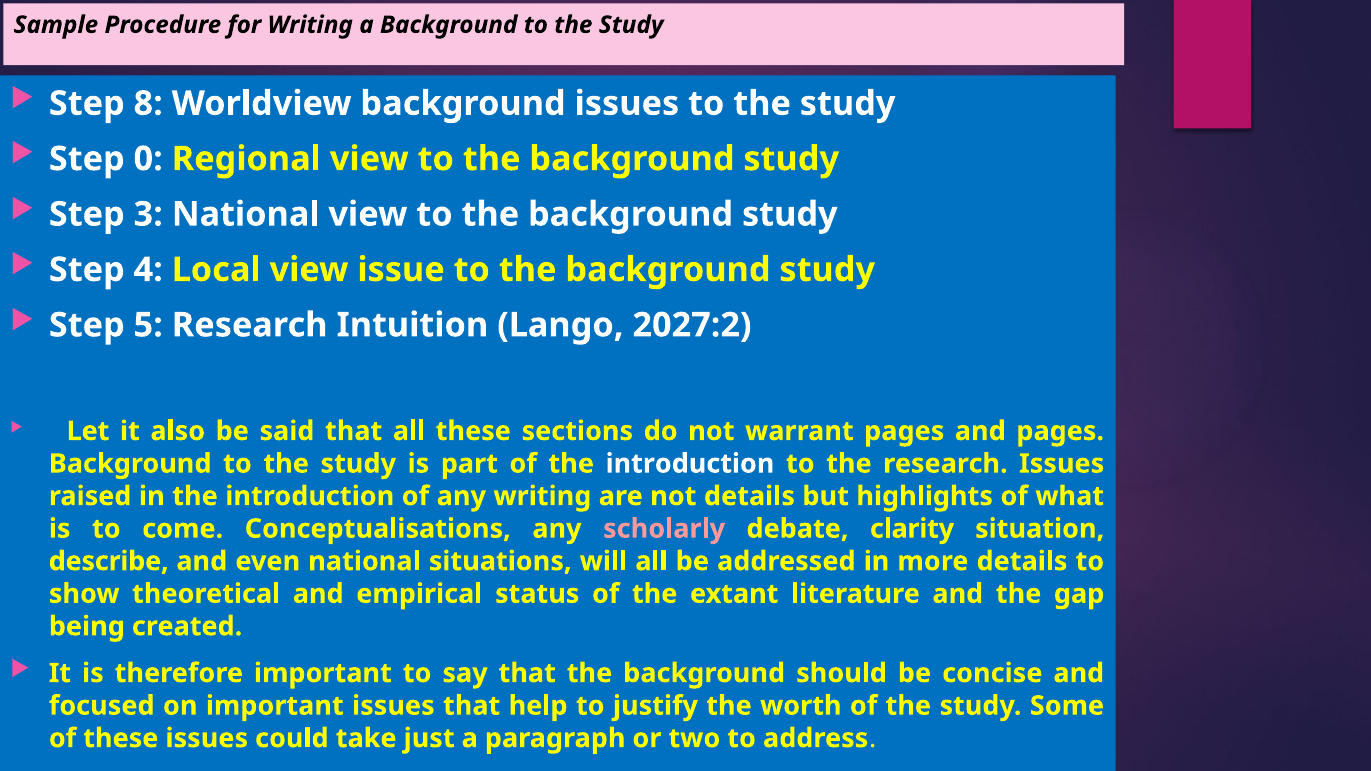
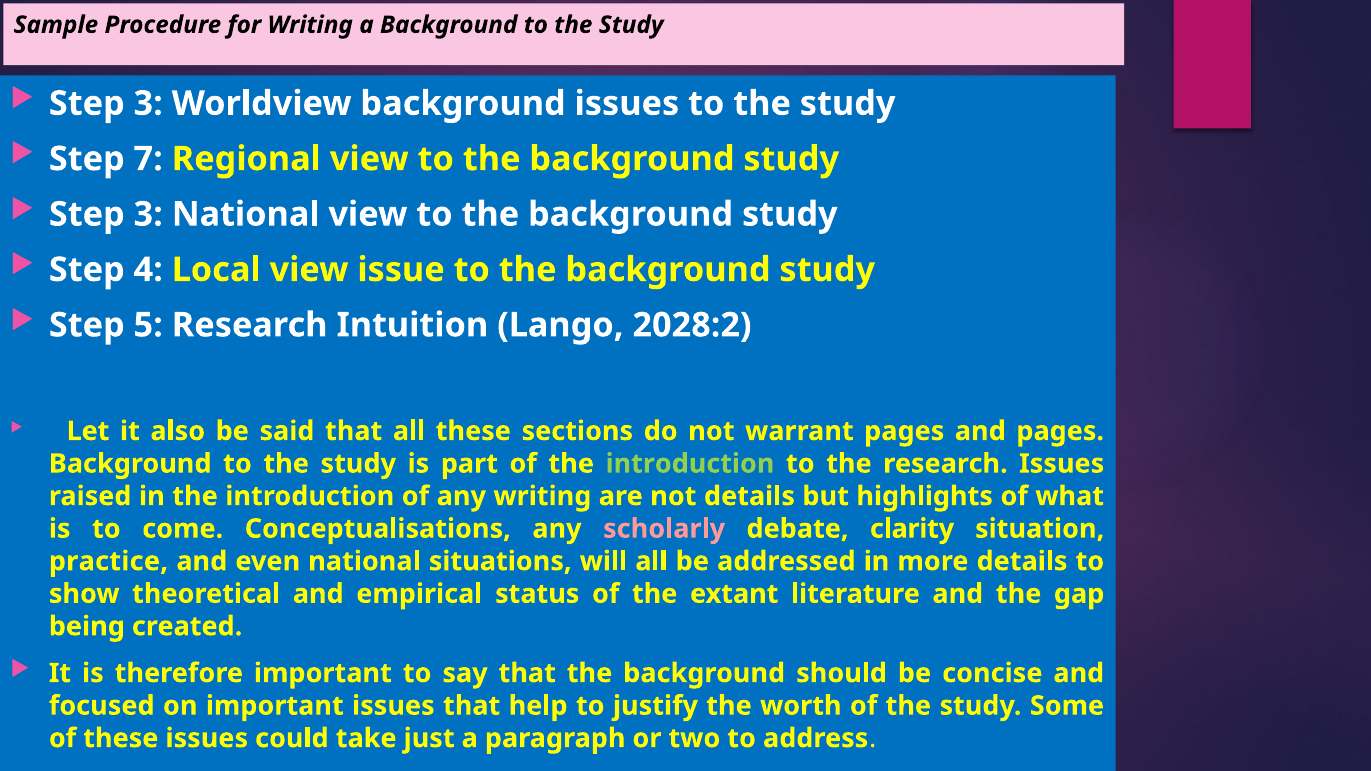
8: 8 -> 3 (148, 104)
0: 0 -> 7 (148, 159)
2027:2: 2027:2 -> 2028:2 (692, 325)
introduction colour: white -> light green (690, 464)
describe: describe -> practice (108, 561)
